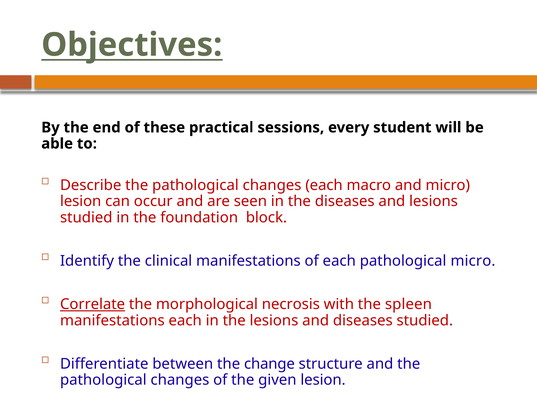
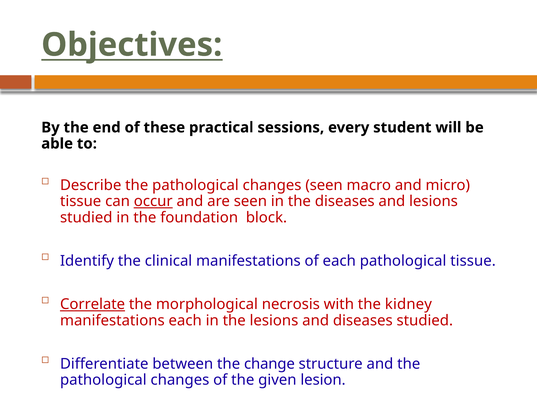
changes each: each -> seen (324, 185)
lesion: lesion -> tissue (81, 201)
occur underline: none -> present (153, 201)
pathological micro: micro -> tissue (473, 261)
spleen: spleen -> kidney (408, 304)
